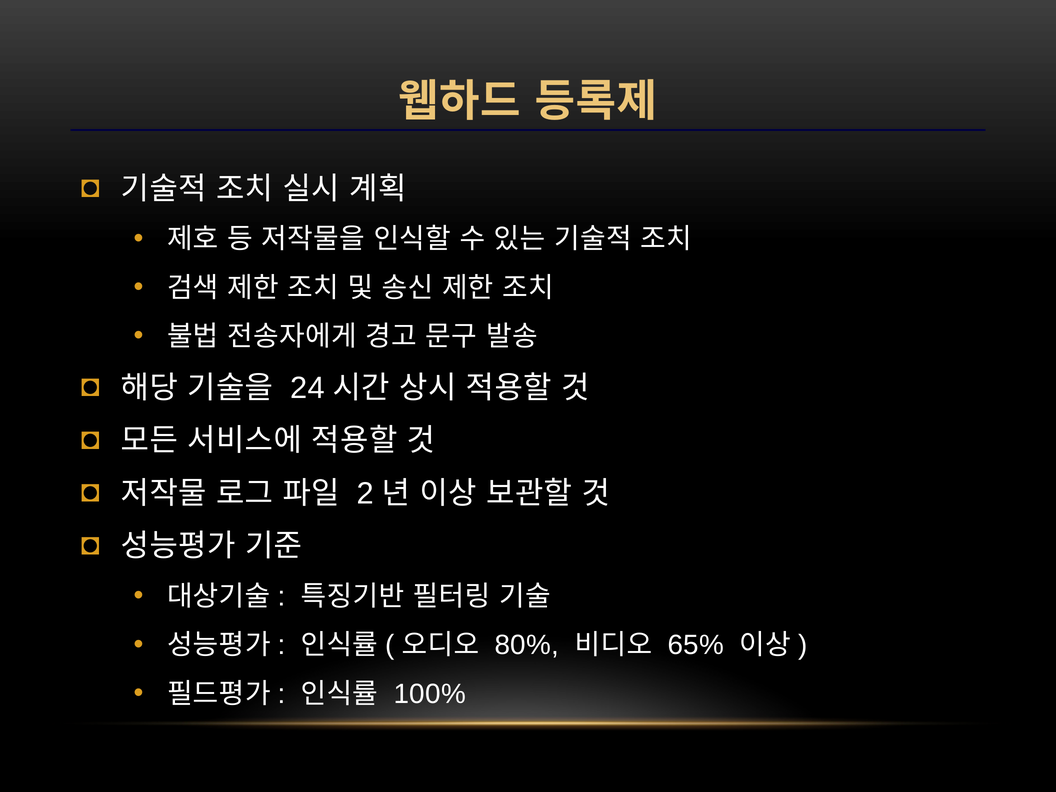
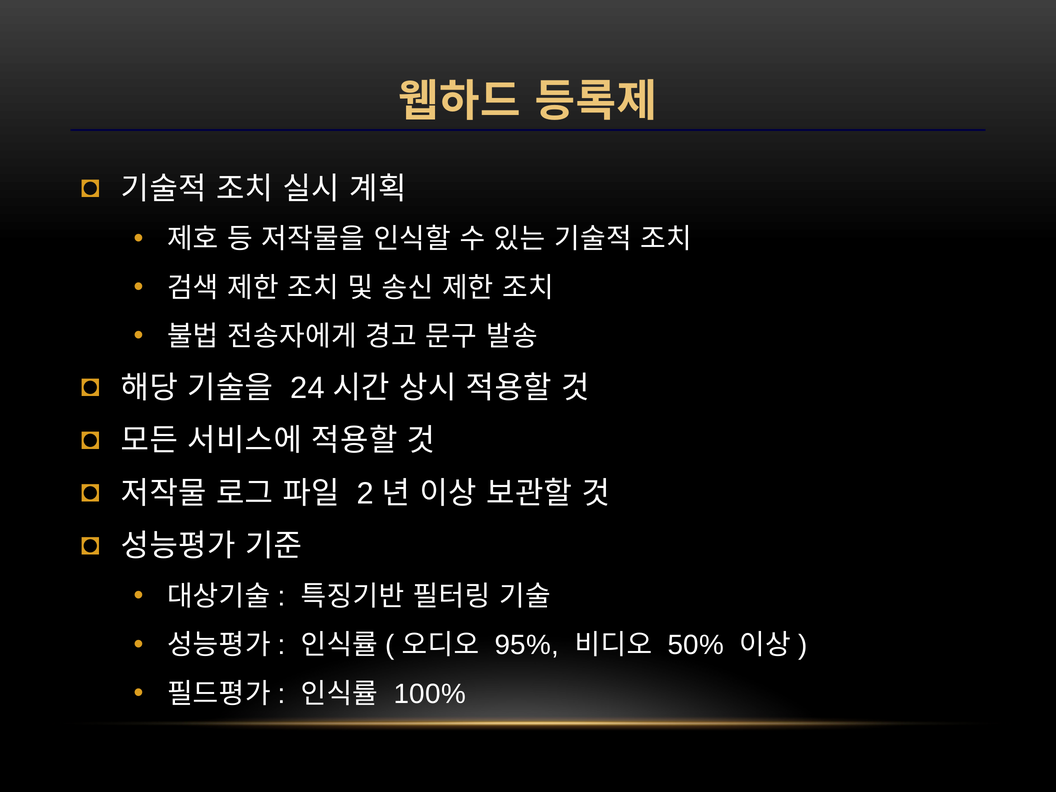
80%: 80% -> 95% (527, 645)
65%: 65% -> 50% (696, 645)
